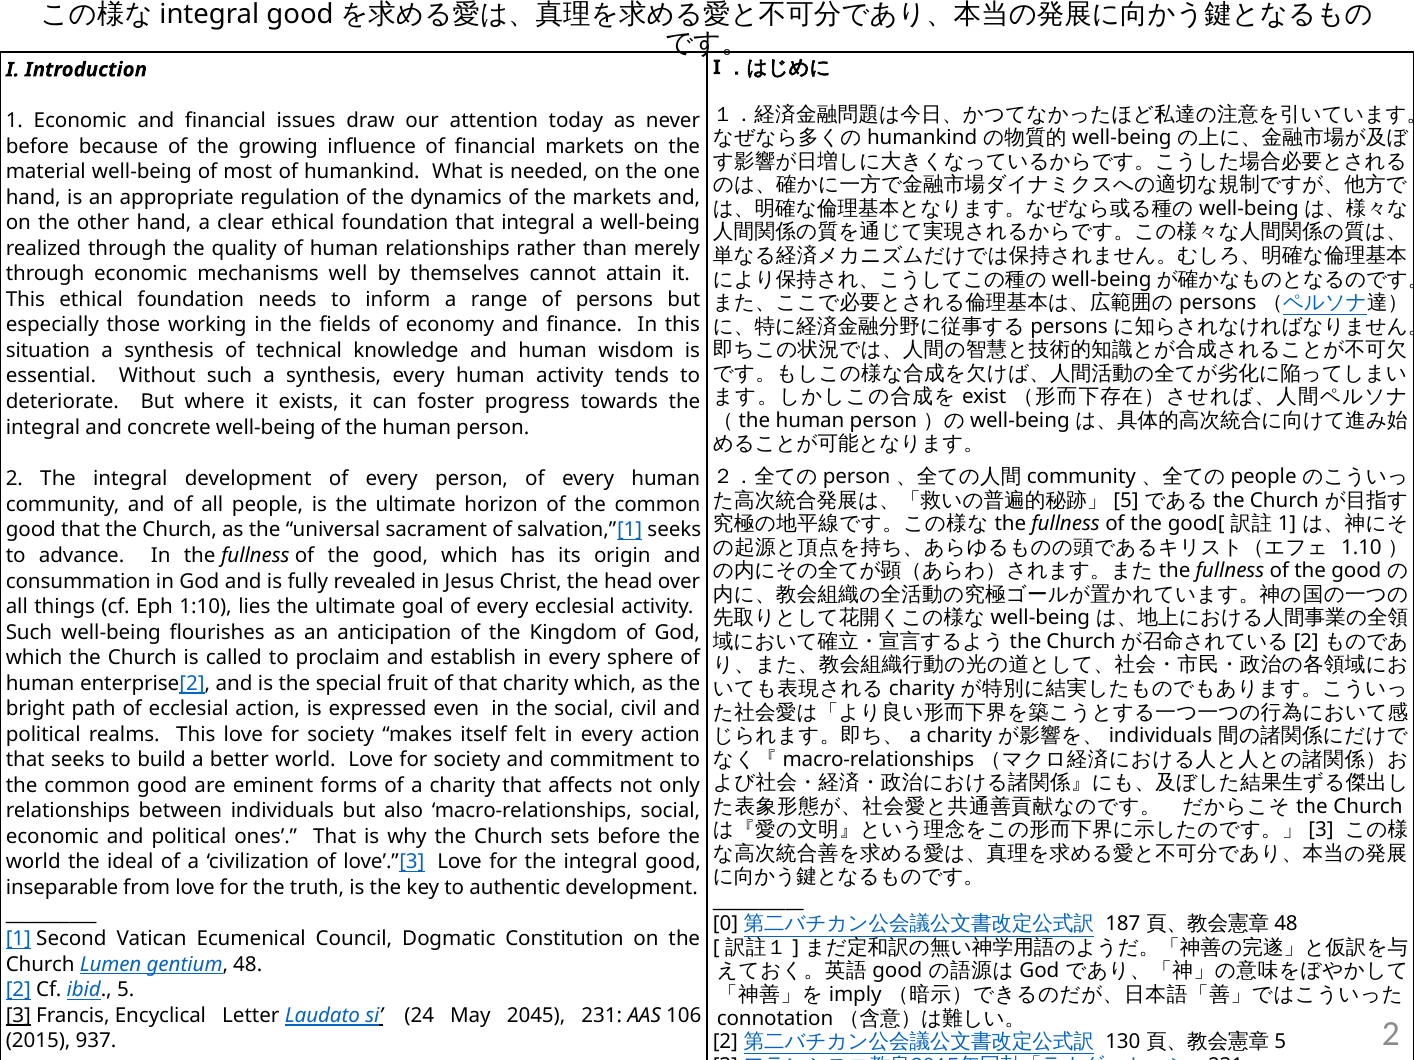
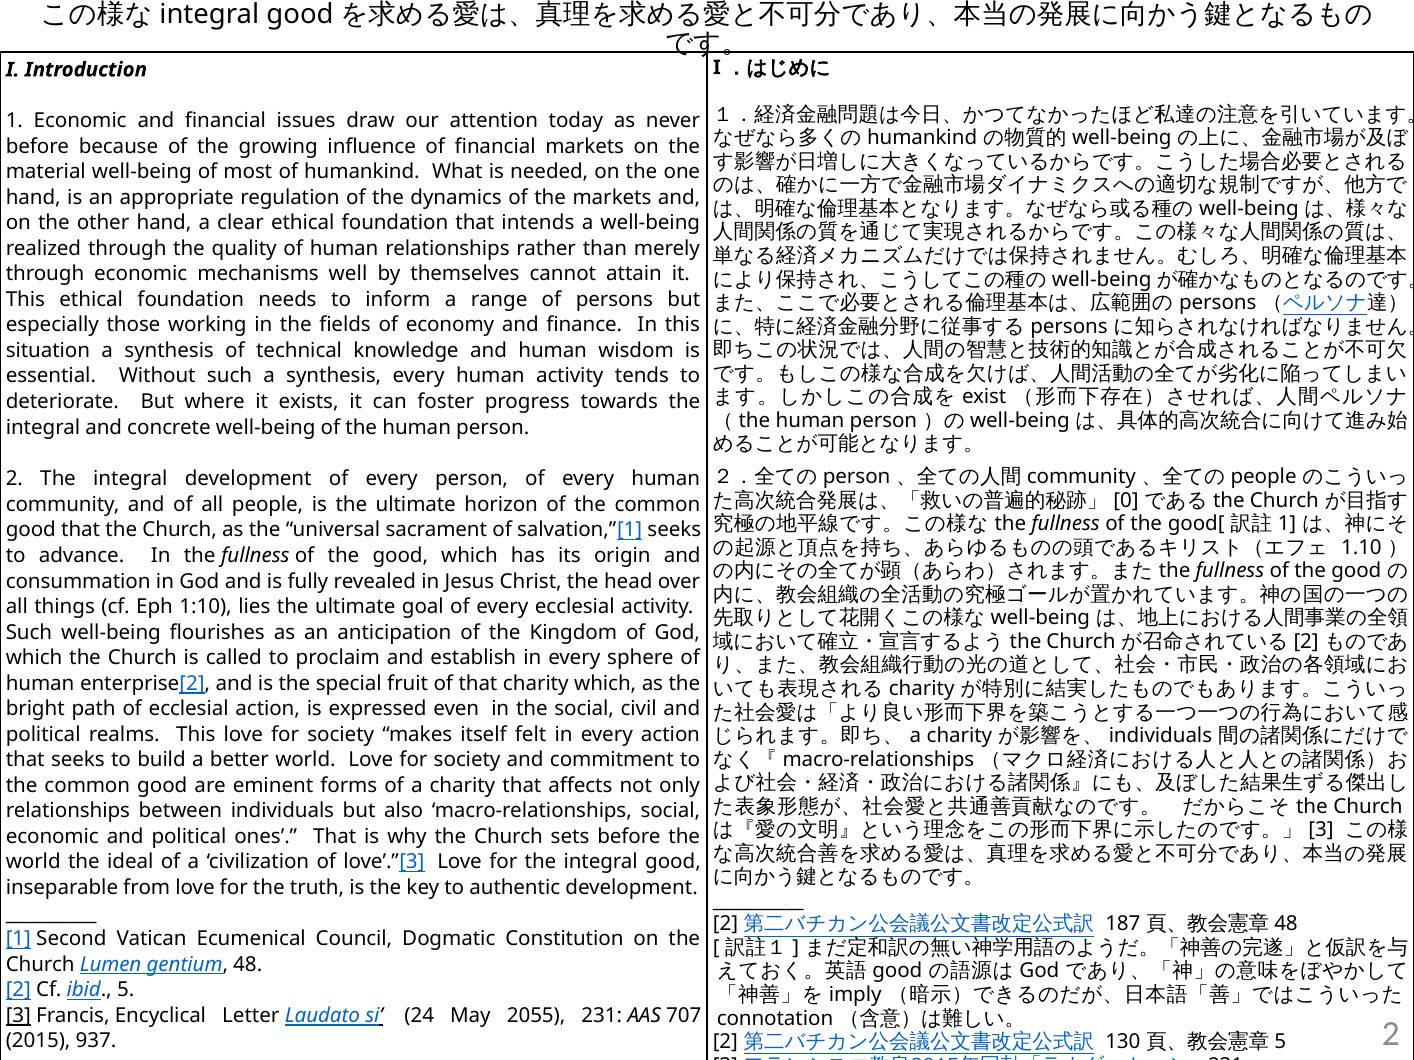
that integral: integral -> intends (538, 223)
5: 5 -> 0 (1126, 501)
0: 0 -> 2 (725, 924)
2045: 2045 -> 2055 (536, 1016)
106: 106 -> 707 (684, 1016)
